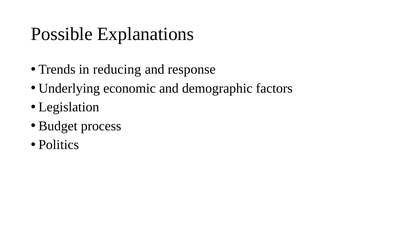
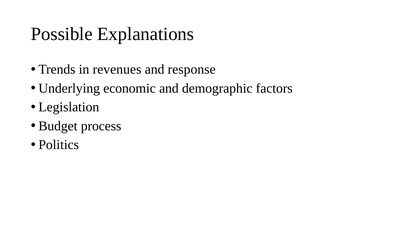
reducing: reducing -> revenues (117, 69)
